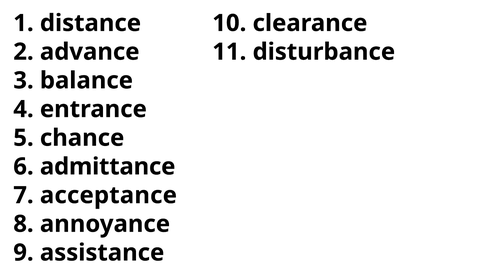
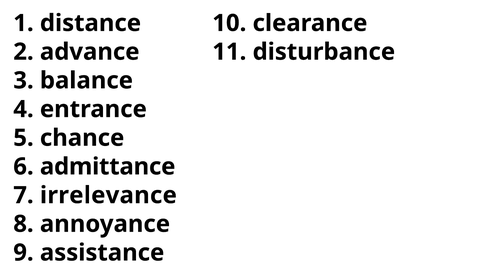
acceptance: acceptance -> irrelevance (108, 196)
